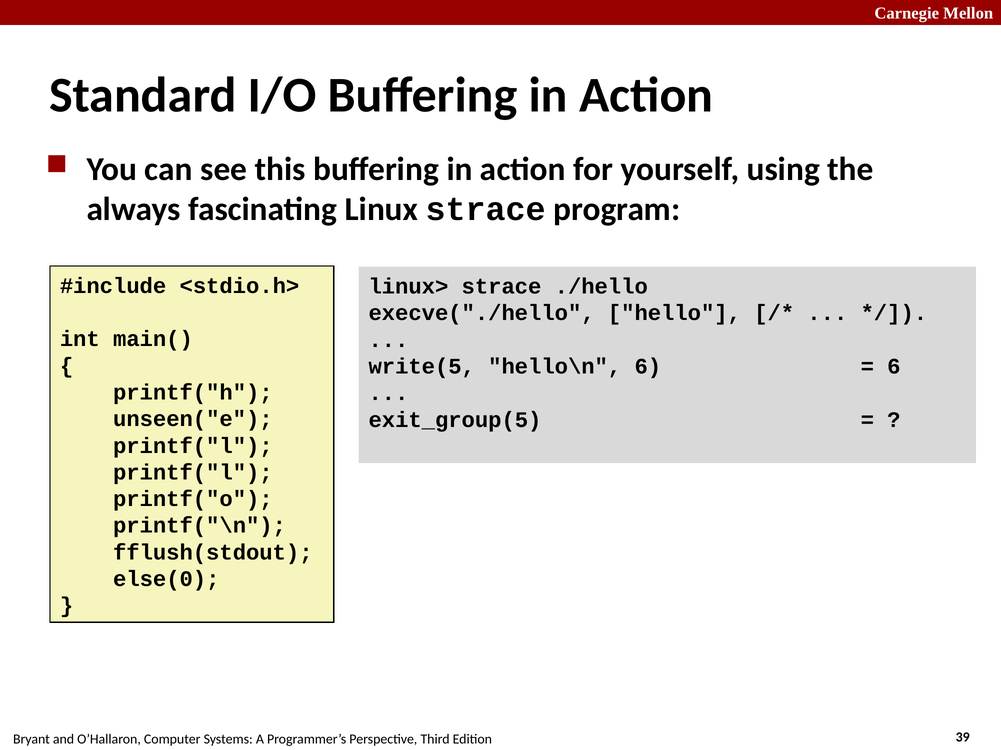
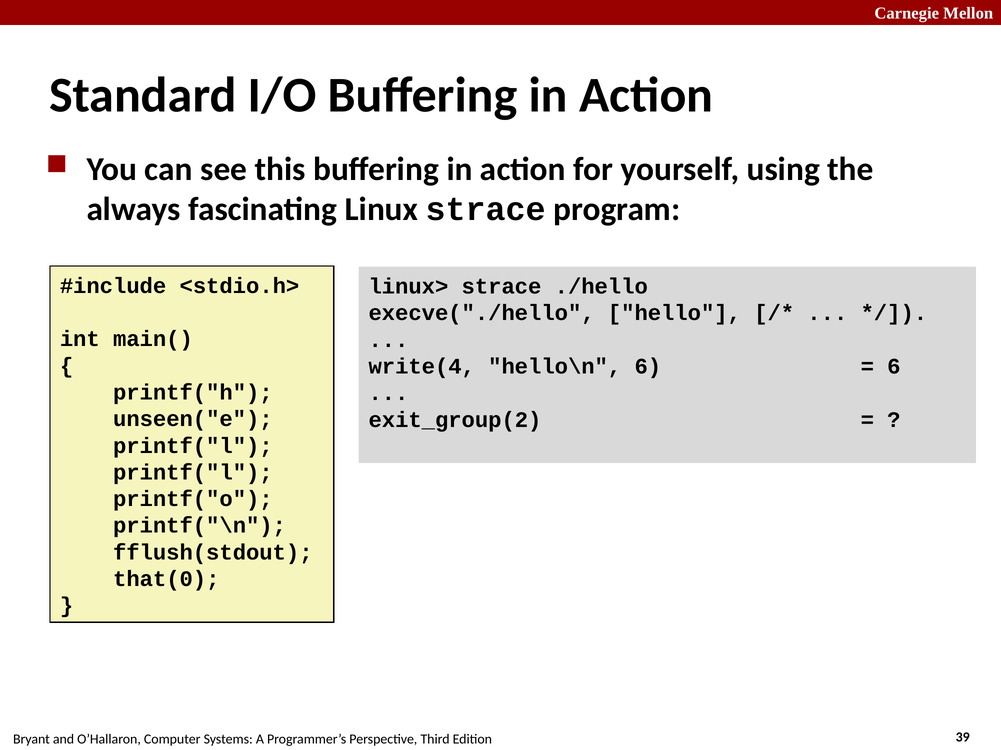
write(5: write(5 -> write(4 (422, 367)
exit_group(5: exit_group(5 -> exit_group(2 (455, 420)
else(0: else(0 -> that(0 (166, 580)
